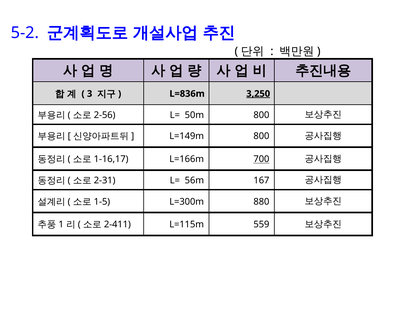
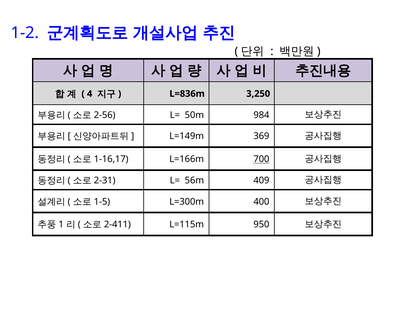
5-2: 5-2 -> 1-2 (25, 33)
3: 3 -> 4 (90, 94)
3,250 underline: present -> none (258, 94)
50m 800: 800 -> 984 (261, 115)
L=149m 800: 800 -> 369 (261, 136)
167: 167 -> 409 (261, 180)
880: 880 -> 400 (261, 201)
559: 559 -> 950 (261, 224)
